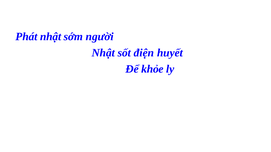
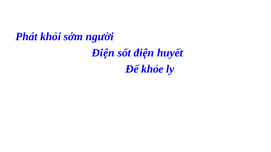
Phát nhật: nhật -> khỏi (51, 37)
Nhật: Nhật -> Điện (103, 53)
